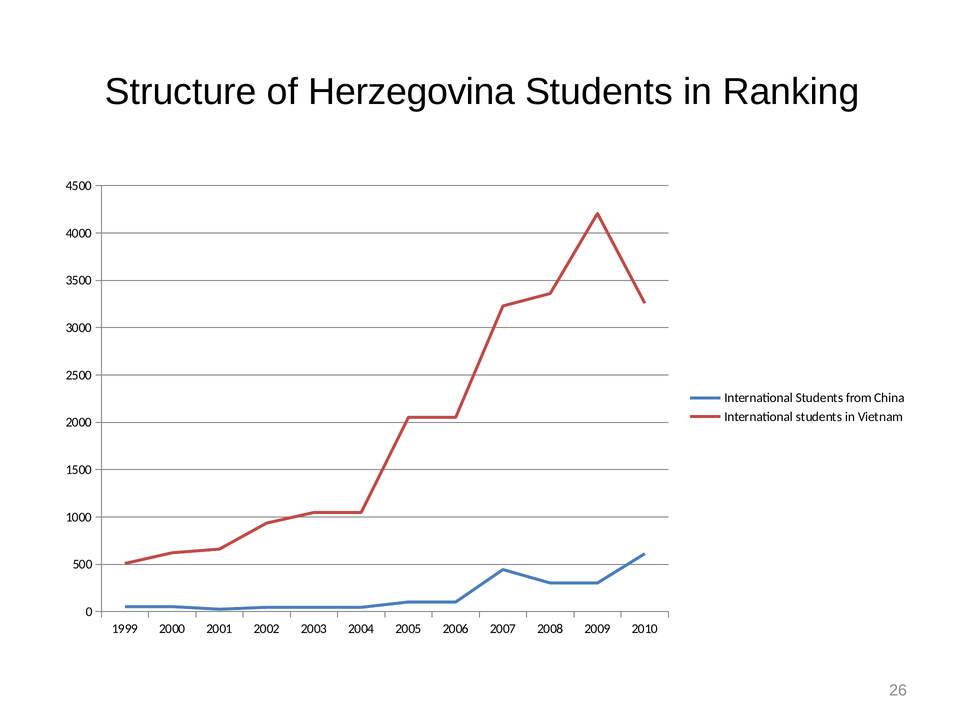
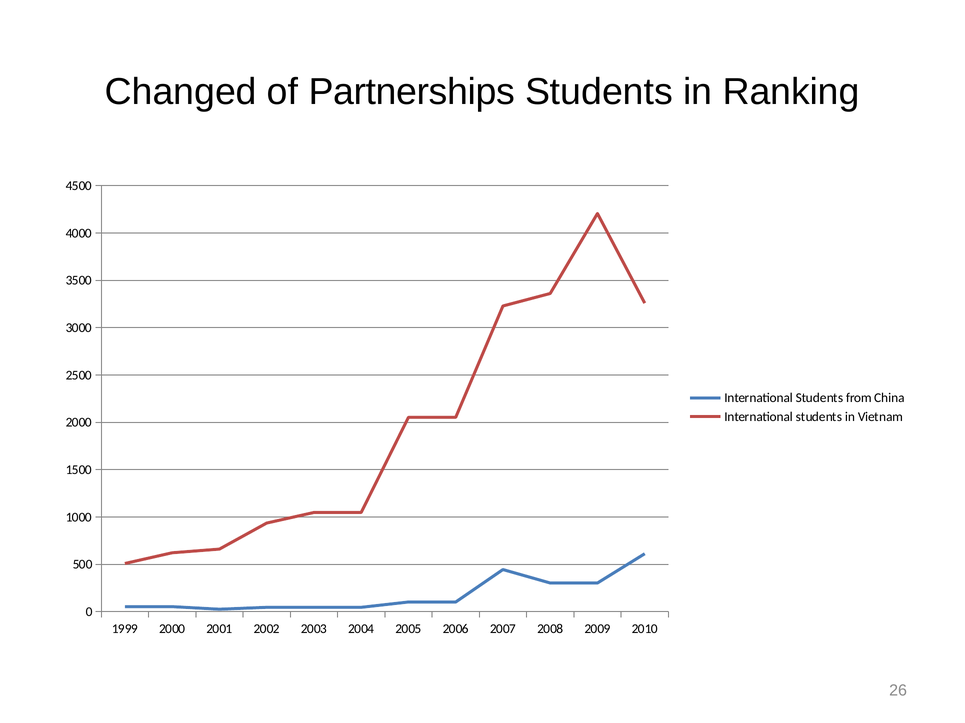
Structure: Structure -> Changed (181, 92)
Herzegovina: Herzegovina -> Partnerships (412, 92)
